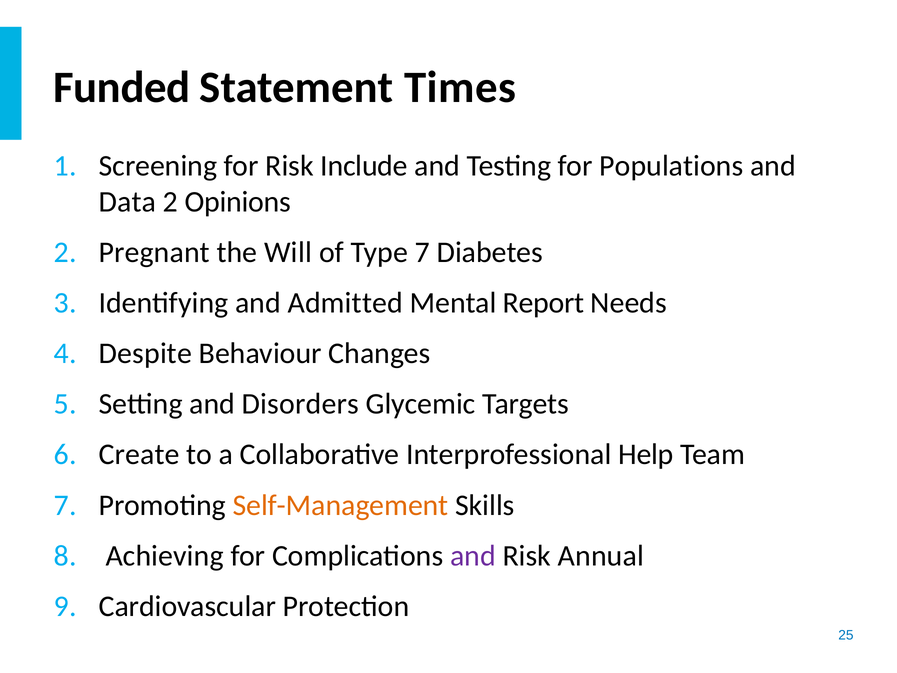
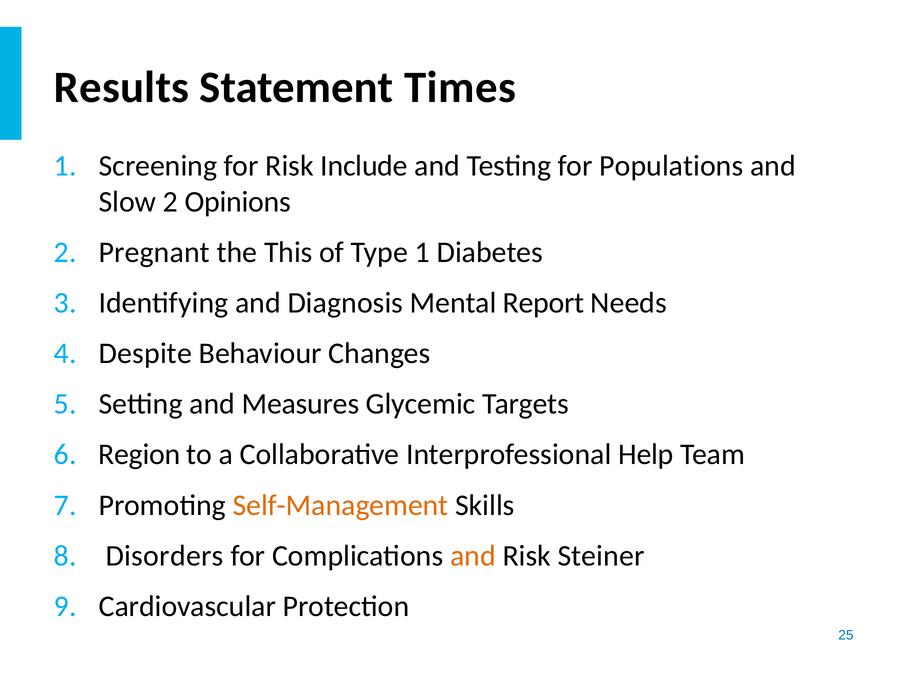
Funded: Funded -> Results (121, 87)
Data: Data -> Slow (127, 202)
Will: Will -> This (288, 252)
Type 7: 7 -> 1 (422, 252)
Admitted: Admitted -> Diagnosis (345, 303)
Disorders: Disorders -> Measures (301, 404)
Create: Create -> Region (139, 454)
Achieving: Achieving -> Disorders (165, 555)
and colour: purple -> orange (473, 555)
Annual: Annual -> Steiner (601, 555)
